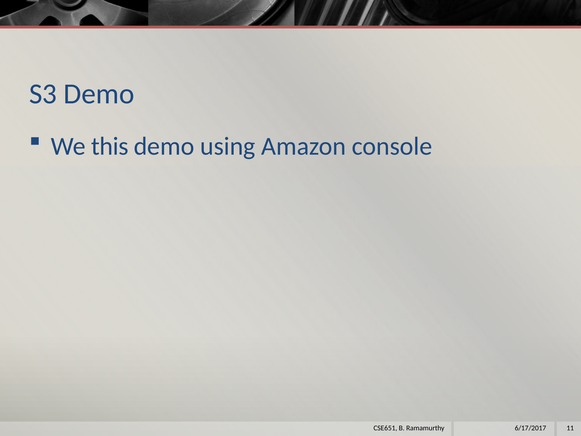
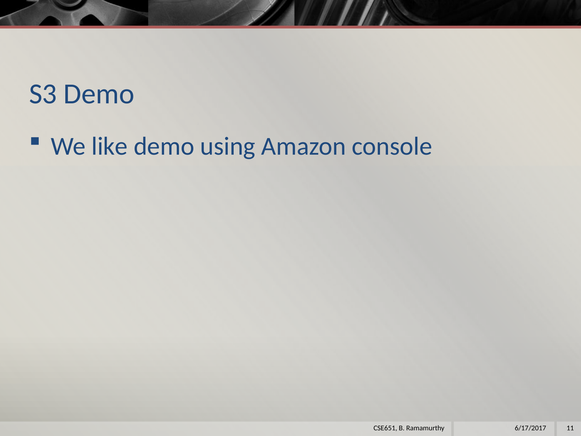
this: this -> like (110, 146)
